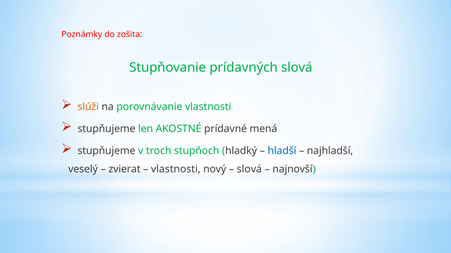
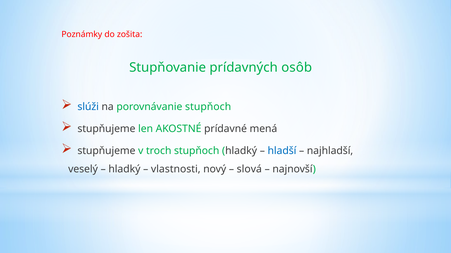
prídavných slová: slová -> osôb (297, 68)
slúži colour: orange -> blue (88, 107)
porovnávanie vlastnosti: vlastnosti -> stupňoch (208, 107)
zvierat: zvierat -> hladký (124, 170)
